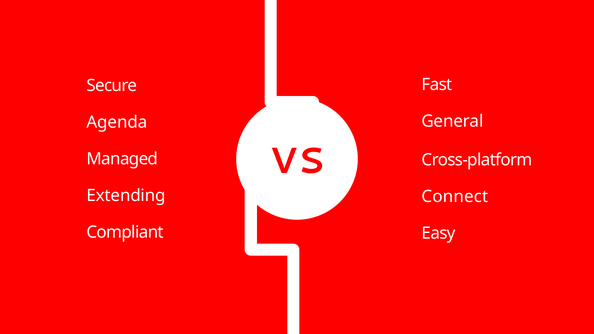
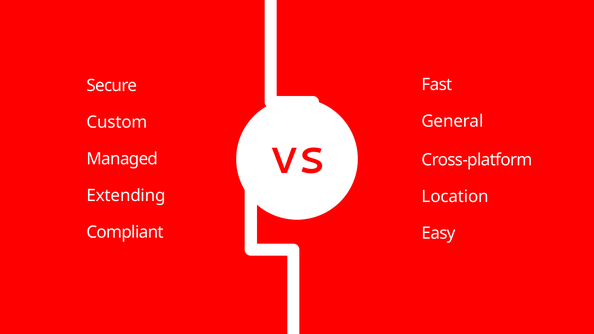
Agenda: Agenda -> Custom (117, 122)
Connect: Connect -> Location (455, 197)
